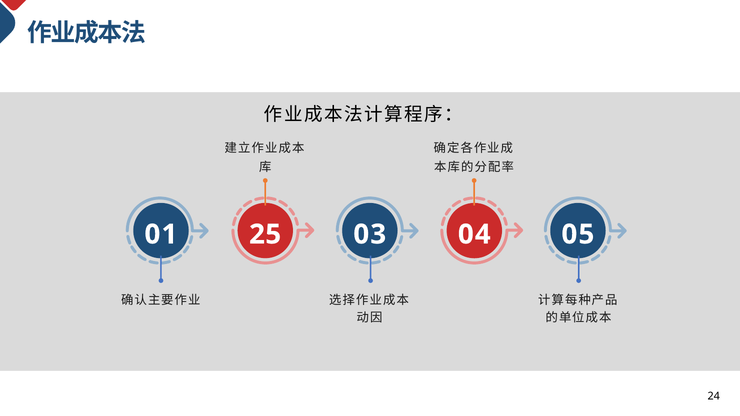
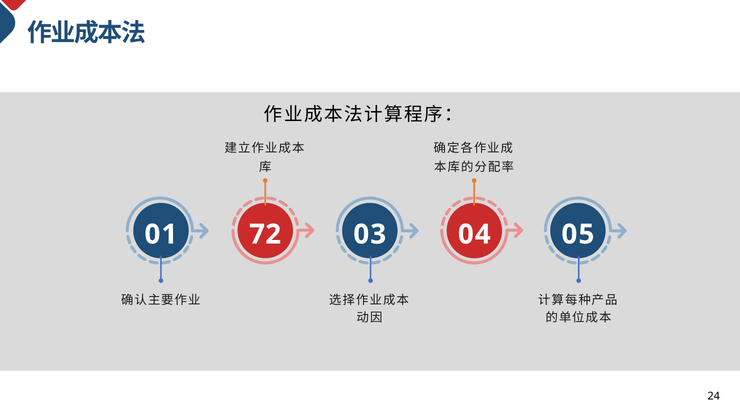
25: 25 -> 72 (265, 235)
